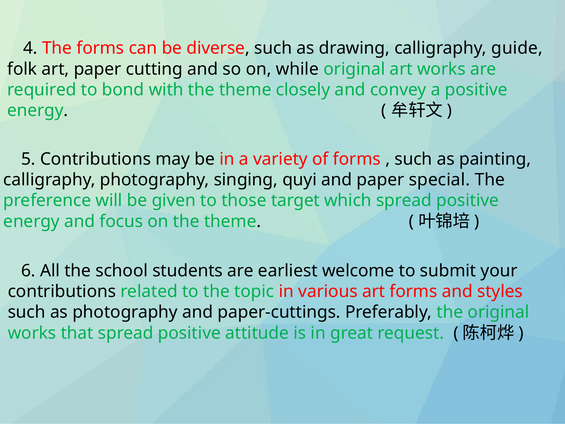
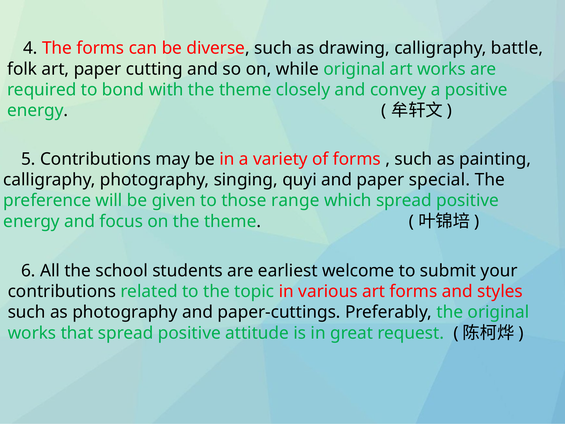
guide: guide -> battle (517, 48)
target: target -> range (295, 200)
